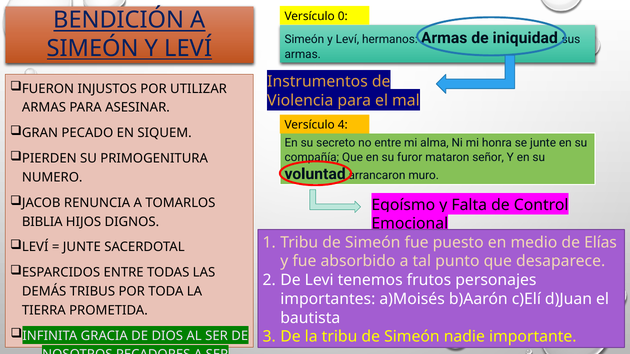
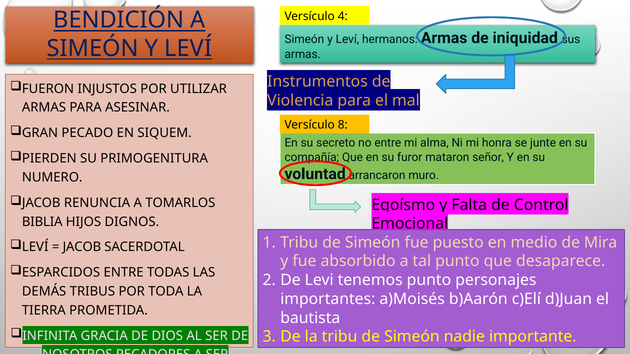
0: 0 -> 4 (343, 16)
4: 4 -> 8 (343, 125)
Elías: Elías -> Mira (601, 243)
JUNTE: JUNTE -> JACOB (82, 247)
tenemos frutos: frutos -> punto (429, 280)
